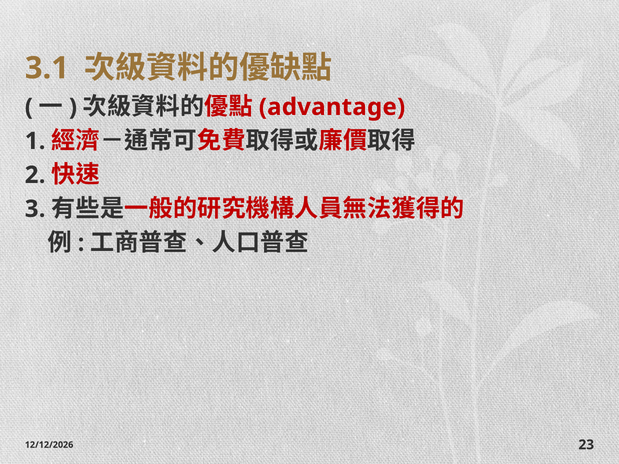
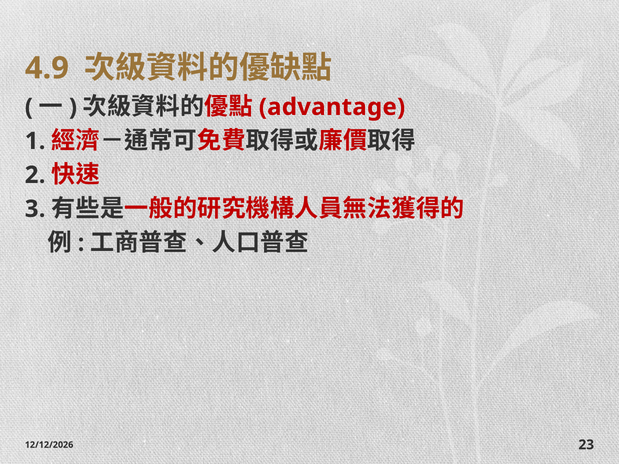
3.1: 3.1 -> 4.9 (47, 68)
